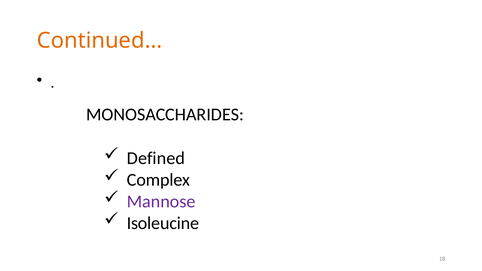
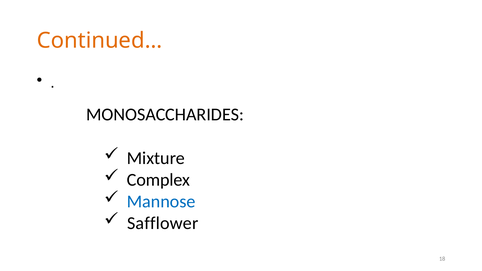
Defined: Defined -> Mixture (156, 158)
Mannose colour: purple -> blue (161, 202)
Isoleucine: Isoleucine -> Safflower (163, 223)
